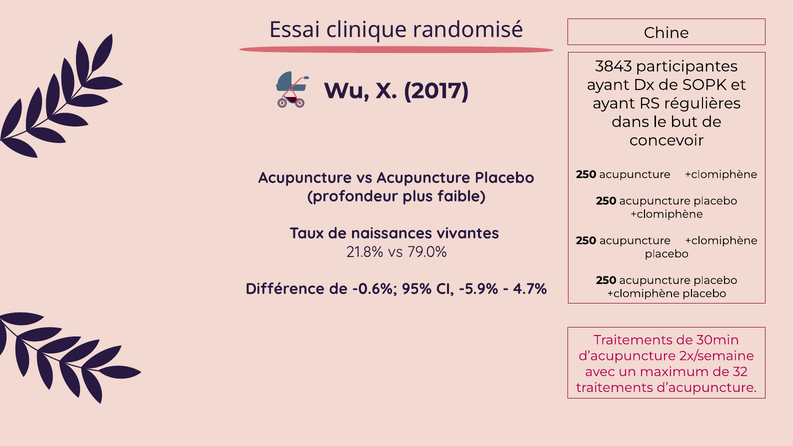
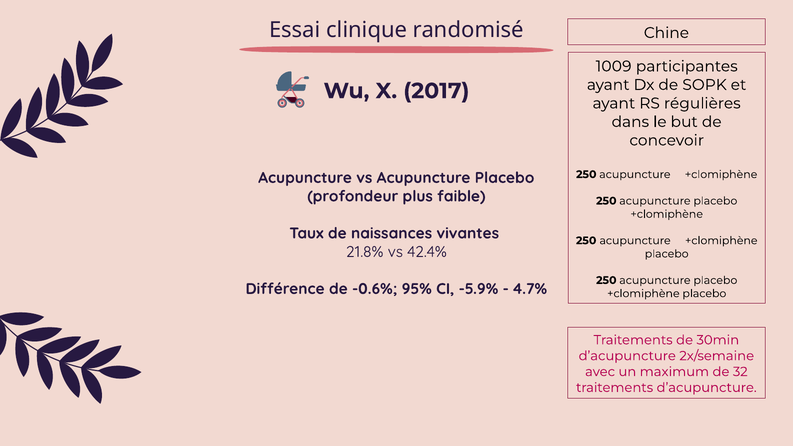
3843: 3843 -> 1009 (614, 66)
79.0%: 79.0% -> 42.4% (427, 252)
